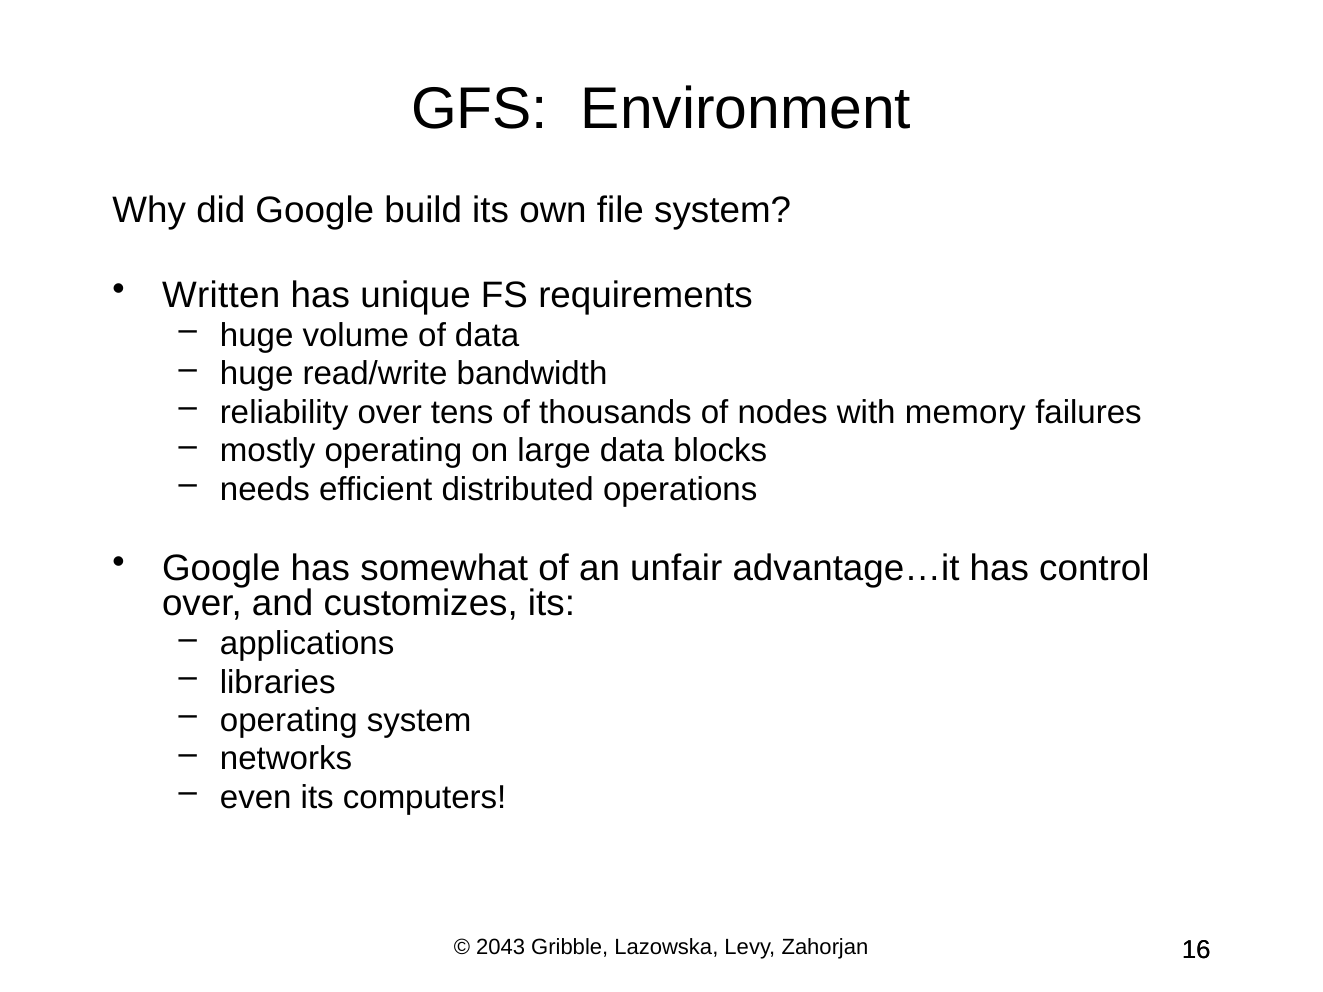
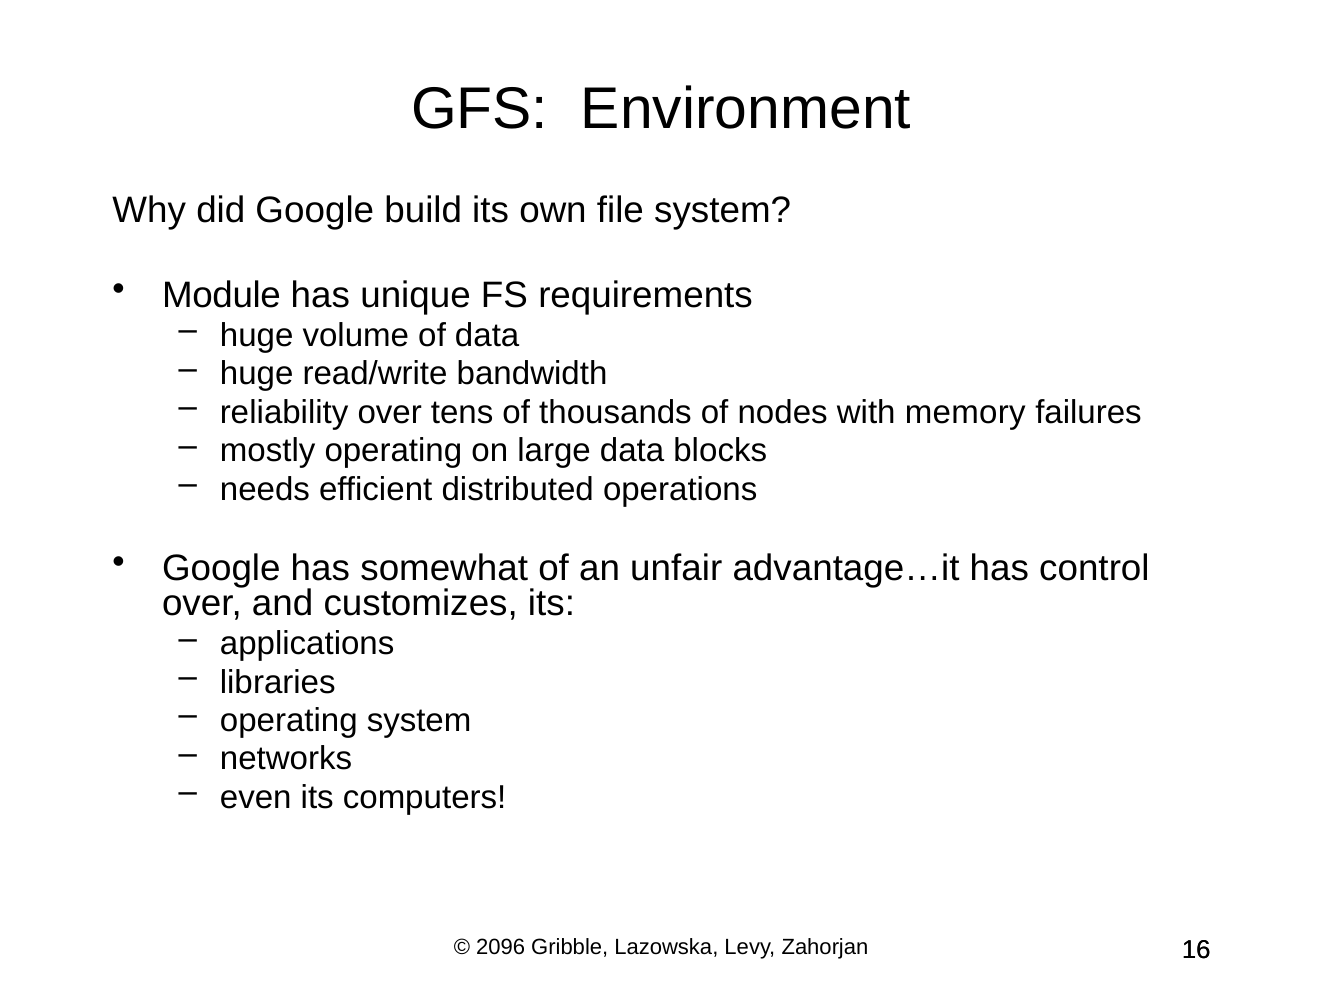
Written: Written -> Module (222, 295)
2043: 2043 -> 2096 (501, 947)
